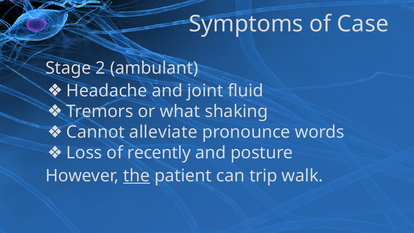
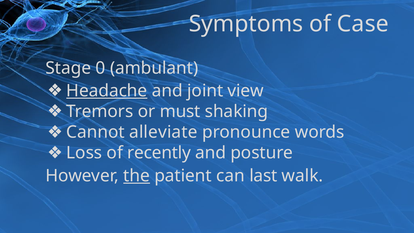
2: 2 -> 0 (101, 68)
Headache underline: none -> present (107, 91)
fluid: fluid -> view (246, 91)
what: what -> must (180, 111)
trip: trip -> last (263, 176)
